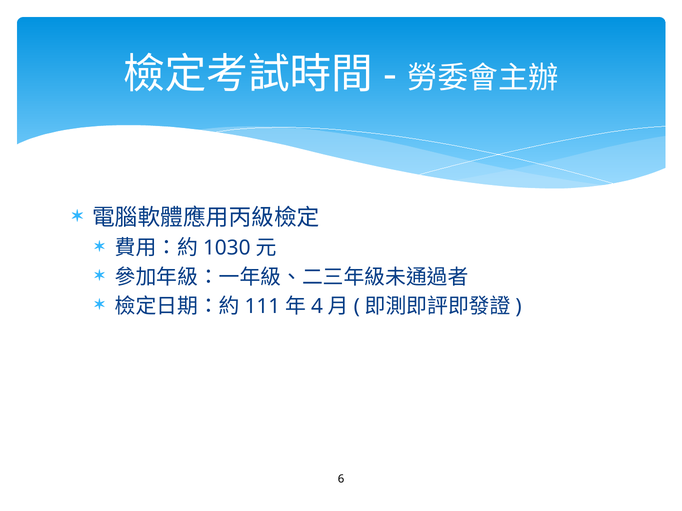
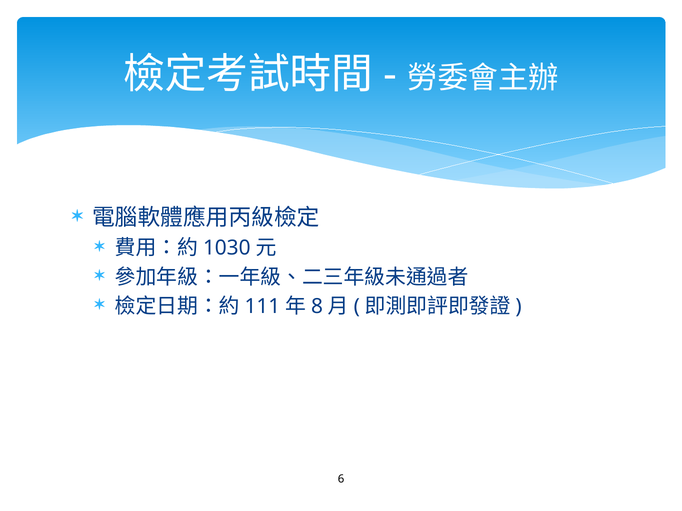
4: 4 -> 8 (317, 307)
